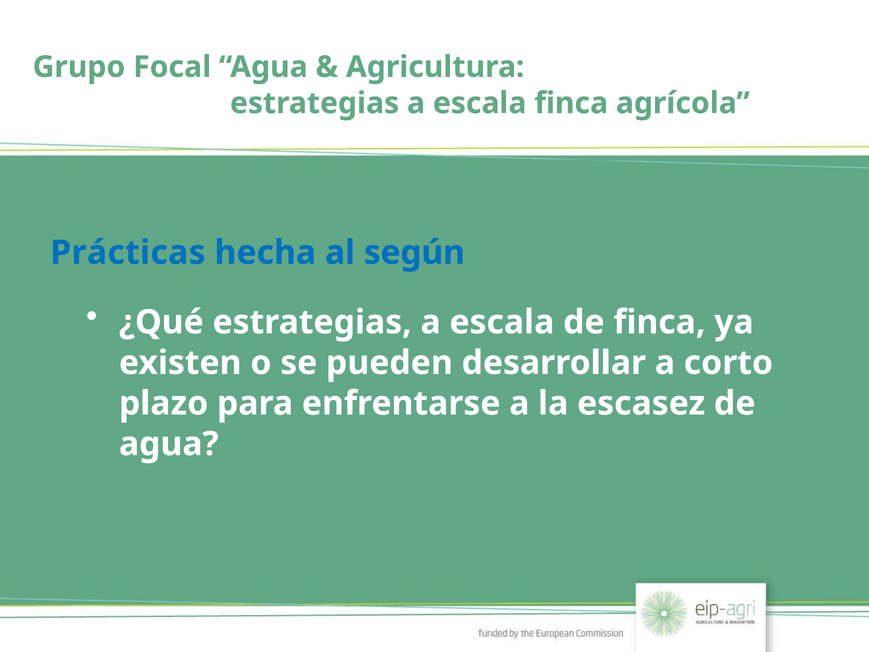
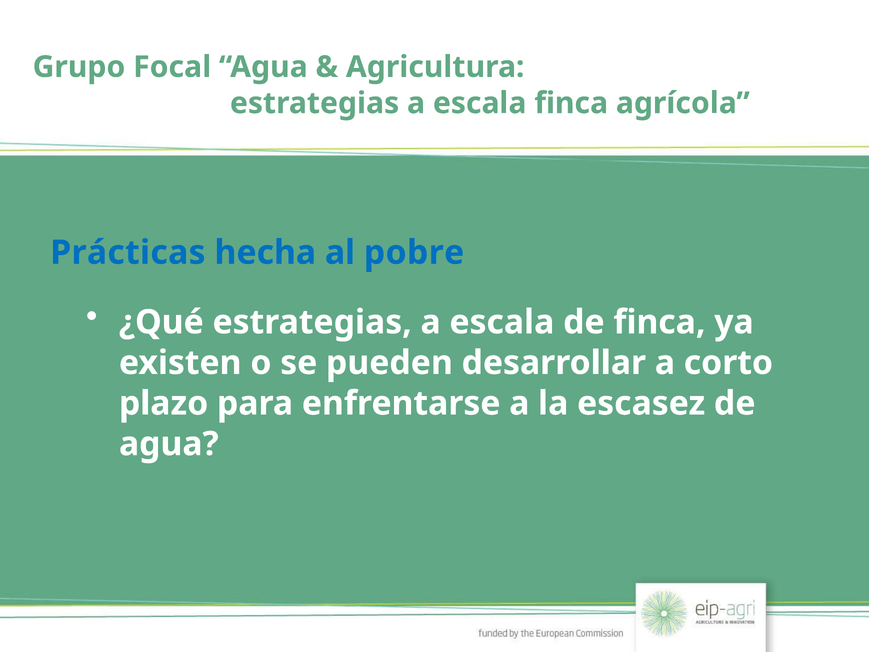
según: según -> pobre (414, 253)
